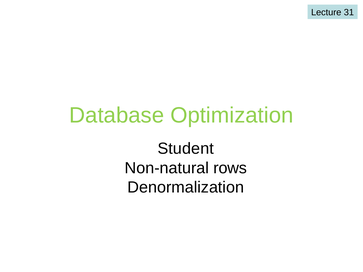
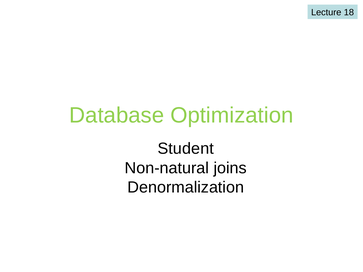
31: 31 -> 18 (349, 12)
rows: rows -> joins (230, 168)
